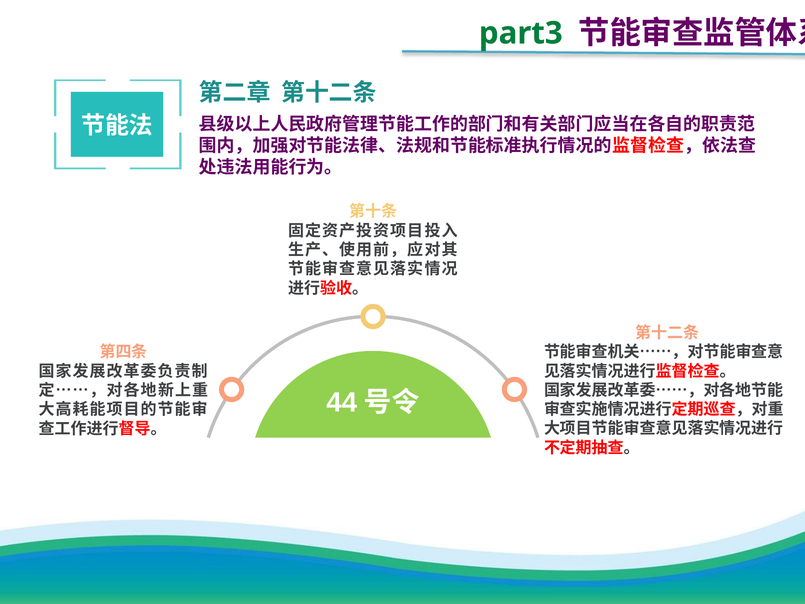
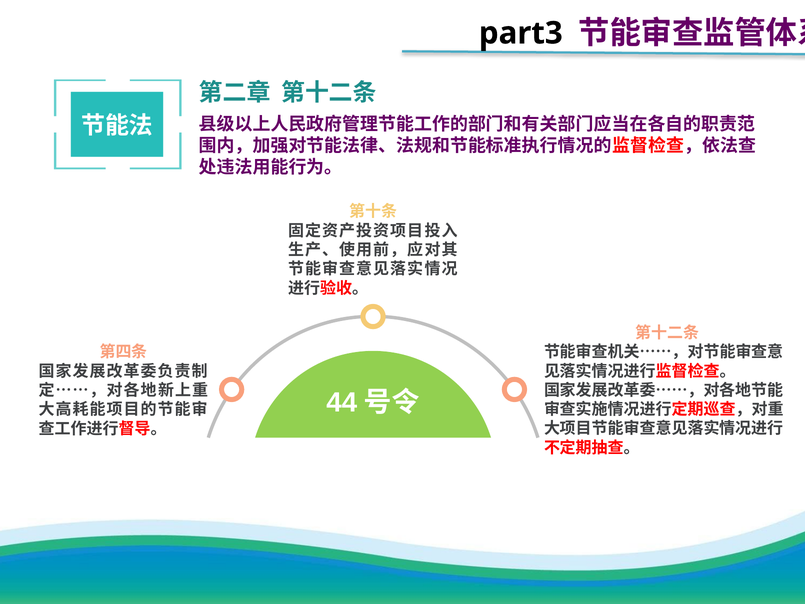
part3 colour: green -> black (521, 33)
